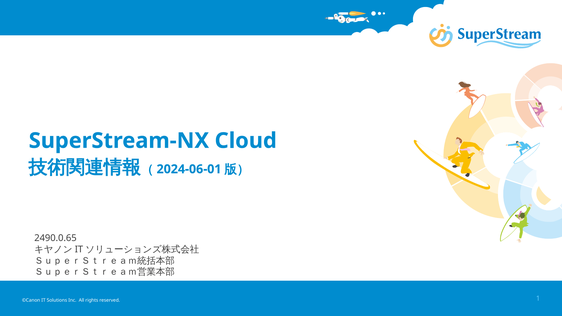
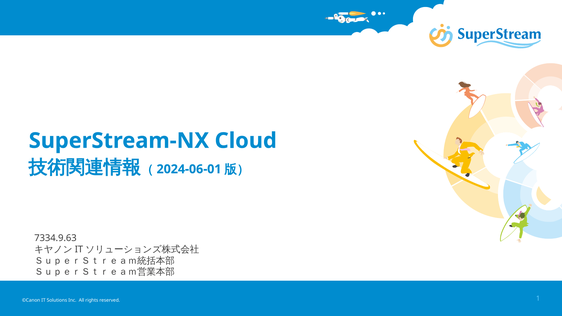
2490.0.65: 2490.0.65 -> 7334.9.63 (55, 238)
